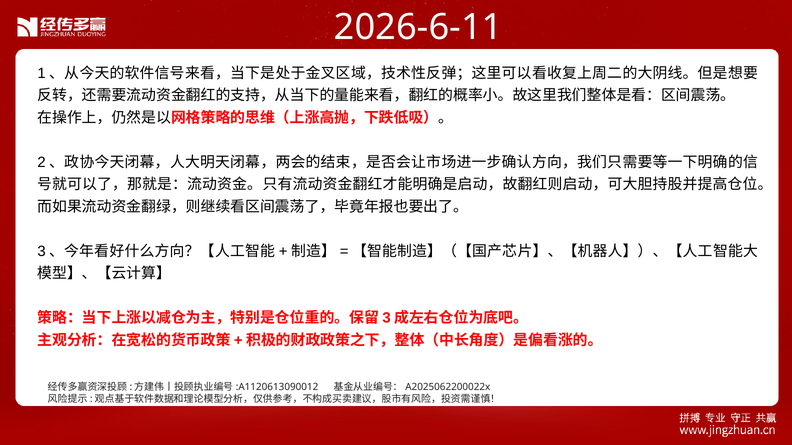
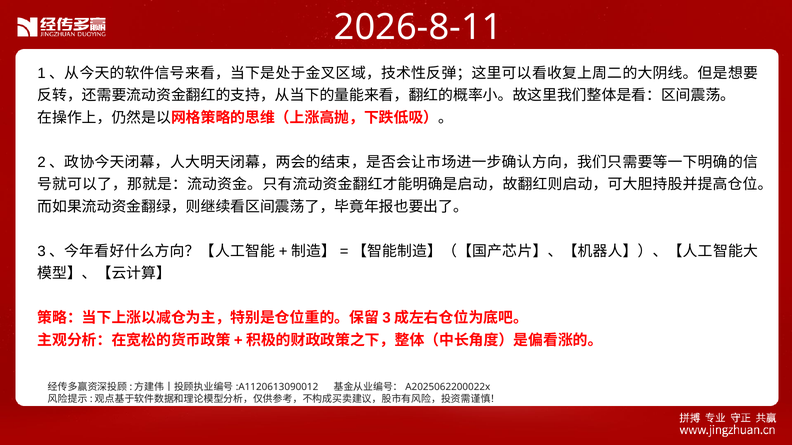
2026-6-11: 2026-6-11 -> 2026-8-11 (418, 27)
